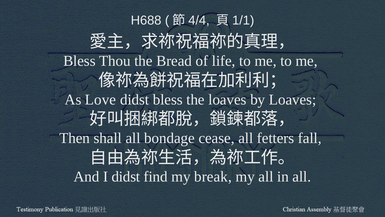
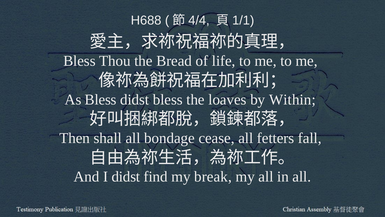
As Love: Love -> Bless (101, 99)
by Loaves: Loaves -> Within (292, 99)
